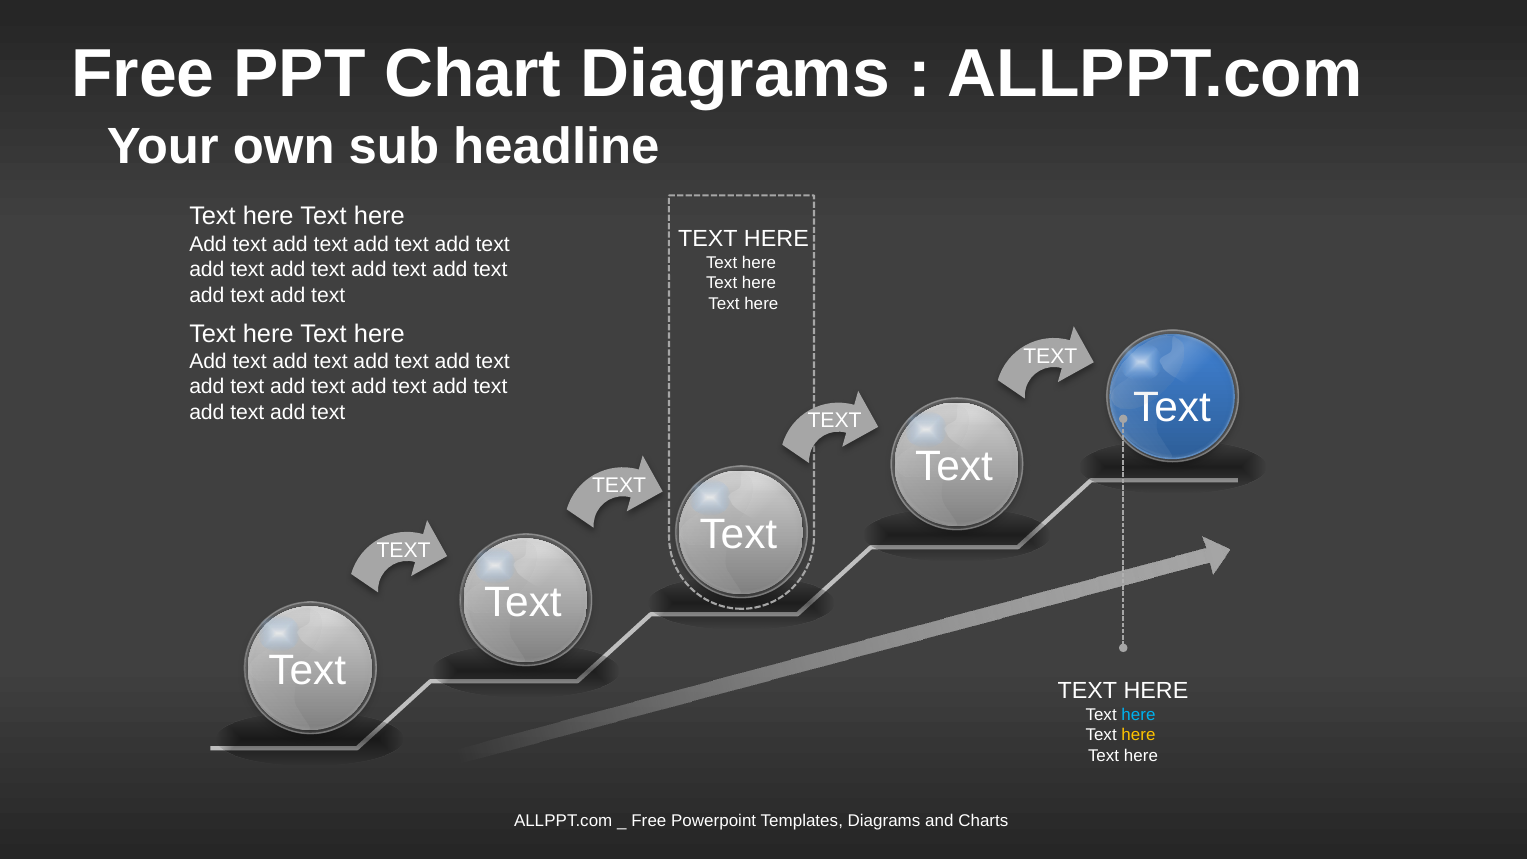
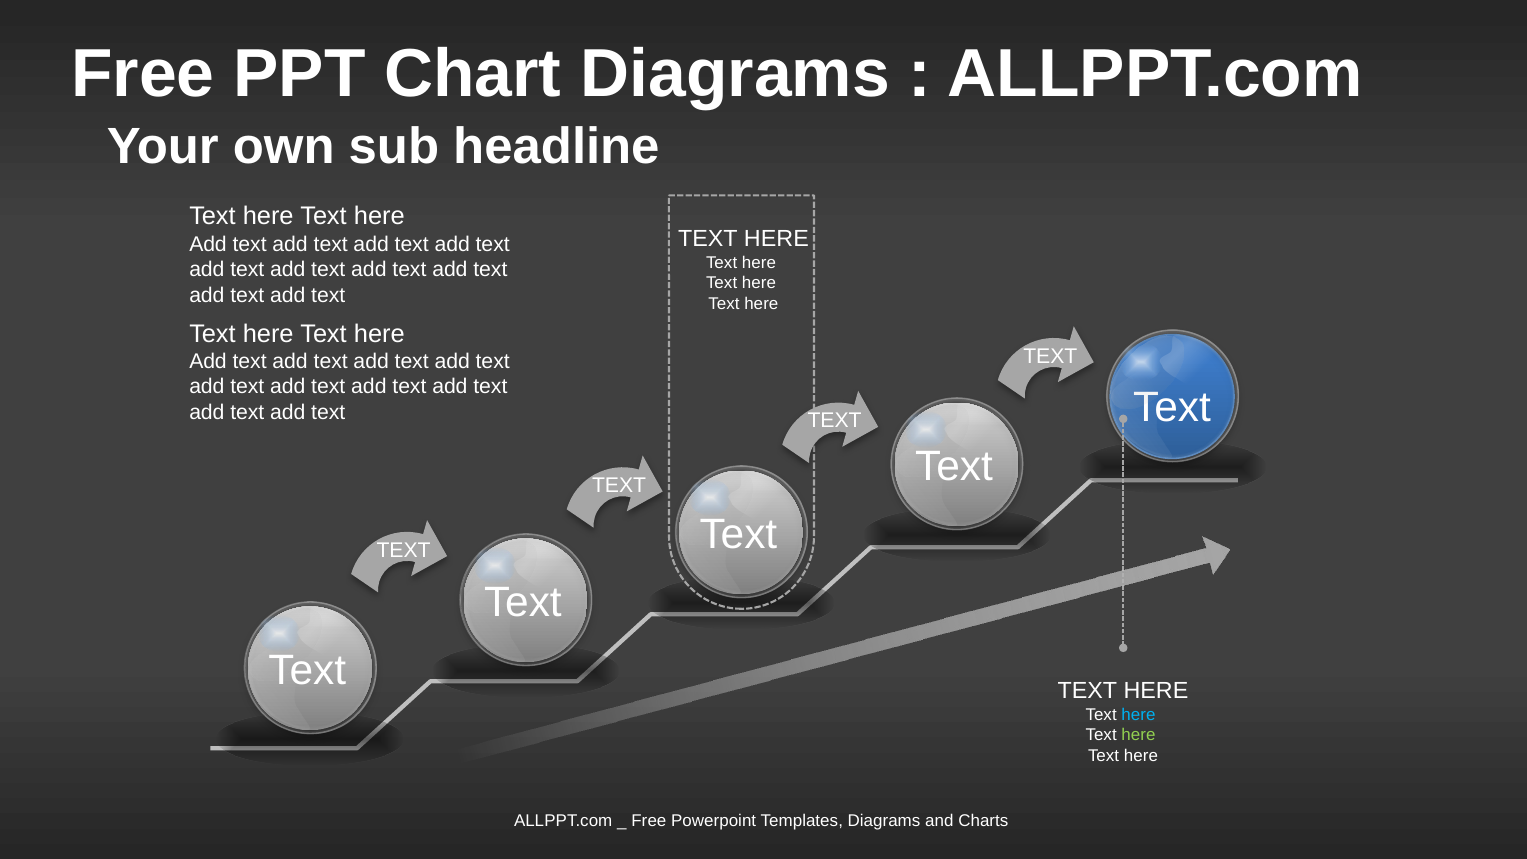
here colour: yellow -> light green (1139, 735)
